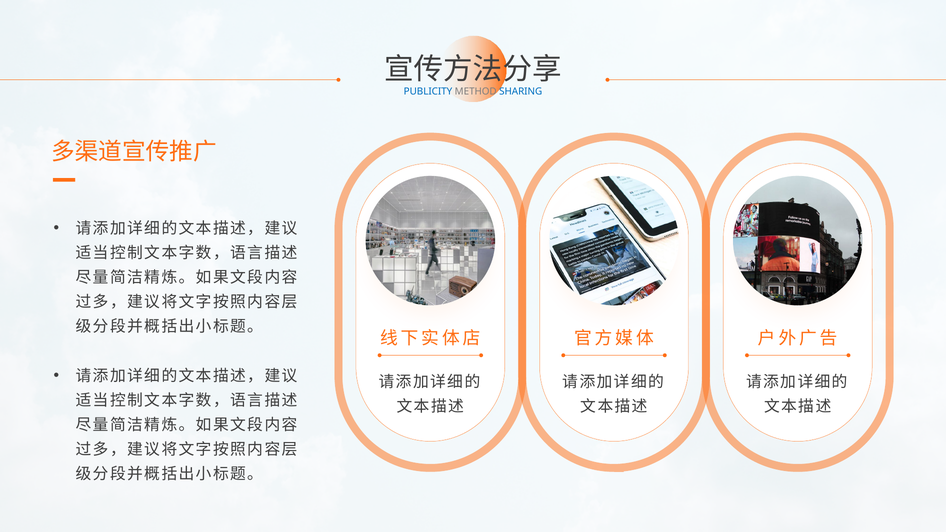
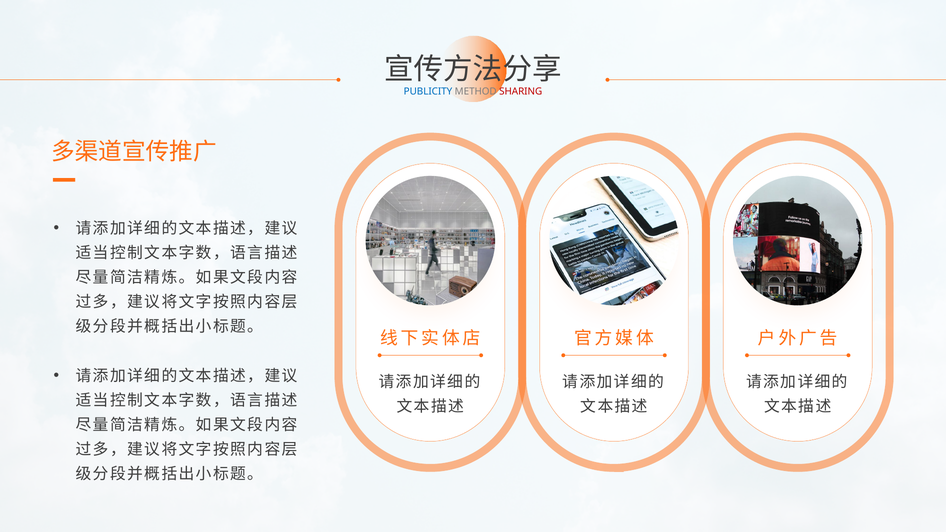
SHARING colour: blue -> red (521, 92)
